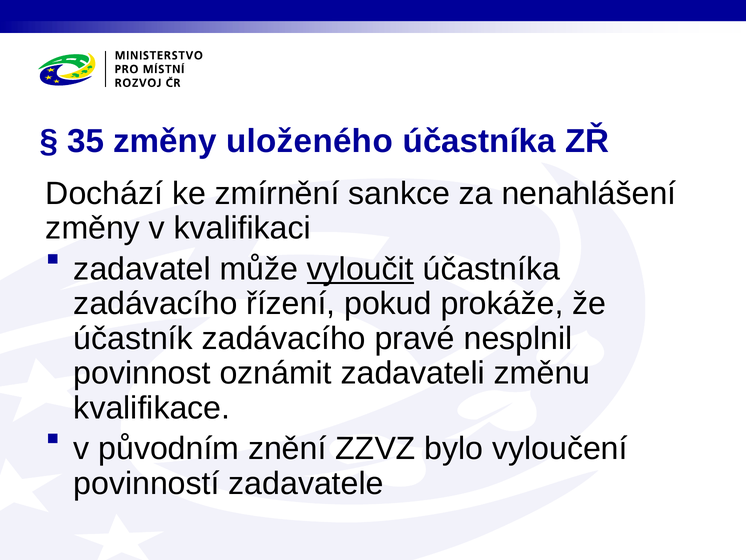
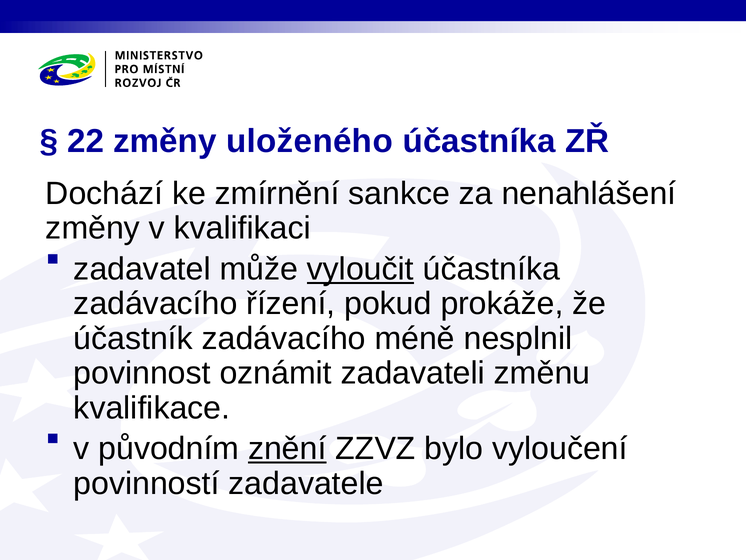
35: 35 -> 22 (86, 141)
pravé: pravé -> méně (415, 338)
znění underline: none -> present (287, 448)
